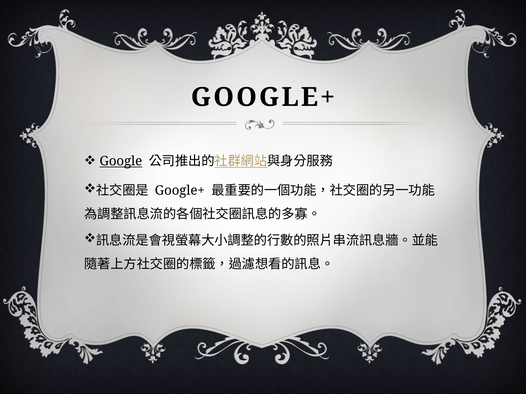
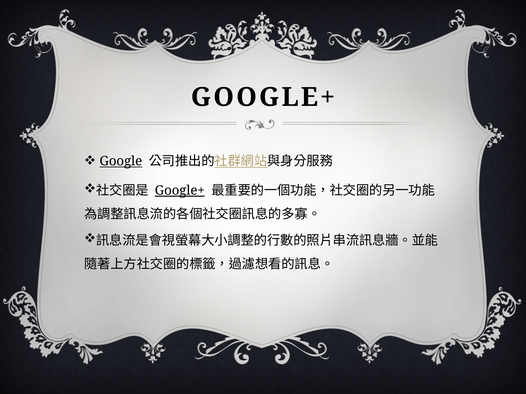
Google+ underline: none -> present (180, 191)
